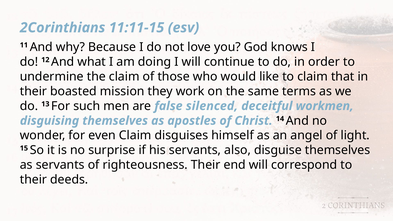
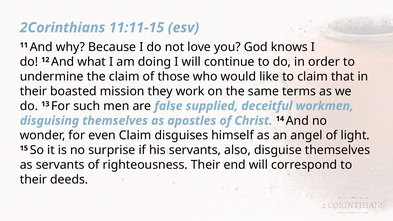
silenced: silenced -> supplied (212, 106)
